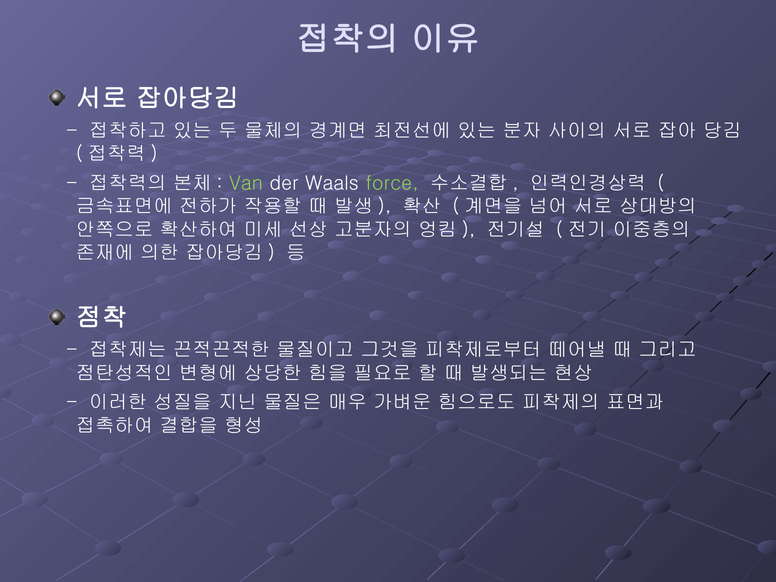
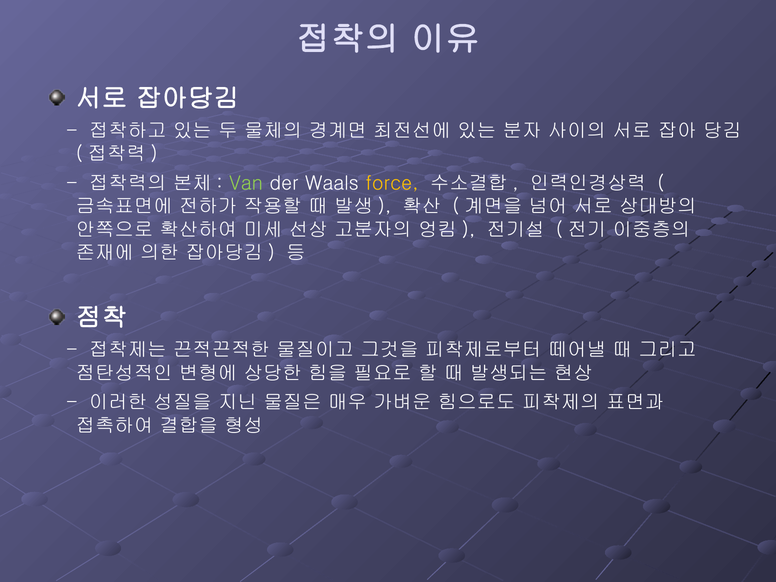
force colour: light green -> yellow (392, 183)
